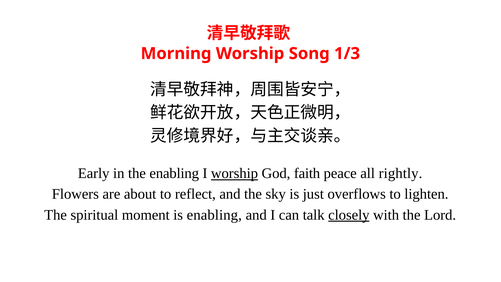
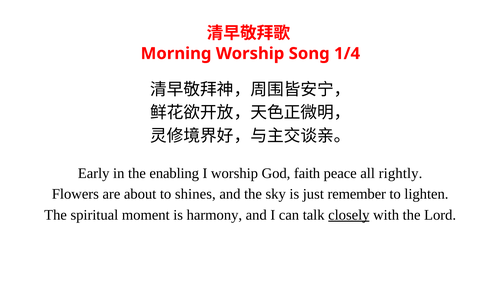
1/3: 1/3 -> 1/4 (347, 53)
worship underline: present -> none (235, 173)
reflect: reflect -> shines (195, 194)
overflows: overflows -> remember (357, 194)
is enabling: enabling -> harmony (214, 215)
